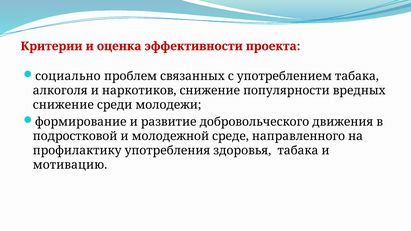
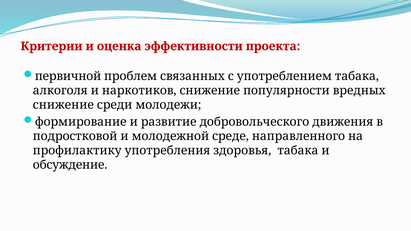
социально: социально -> первичной (68, 76)
мотивацию: мотивацию -> обсуждение (70, 165)
